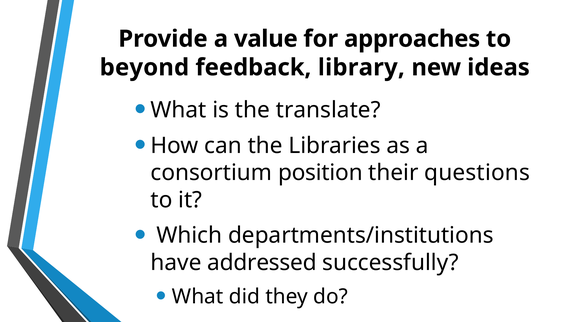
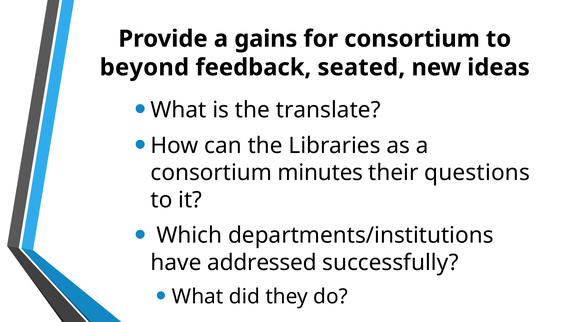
value: value -> gains (266, 39)
for approaches: approaches -> consortium (412, 39)
library: library -> seated (361, 67)
position: position -> minutes (320, 173)
